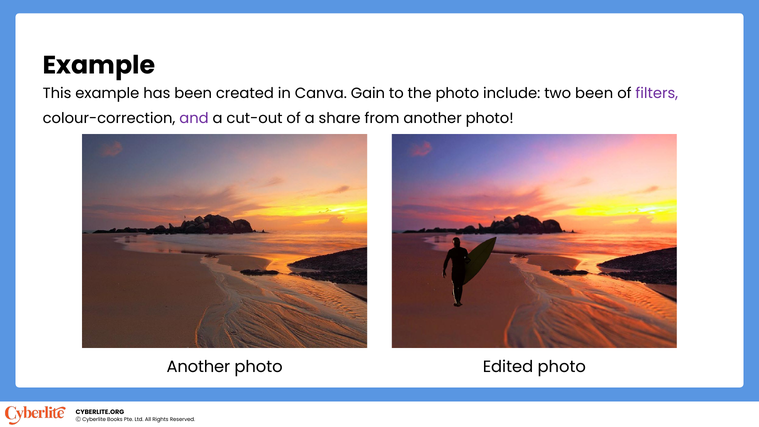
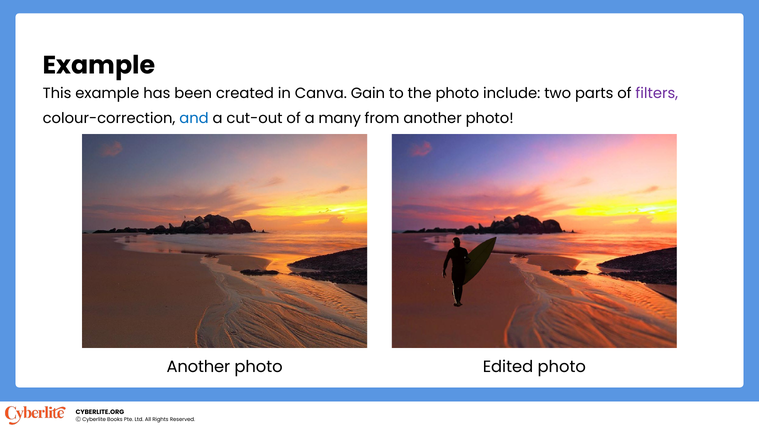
two been: been -> parts (594, 93)
and colour: purple -> blue (194, 118)
share: share -> many (340, 118)
